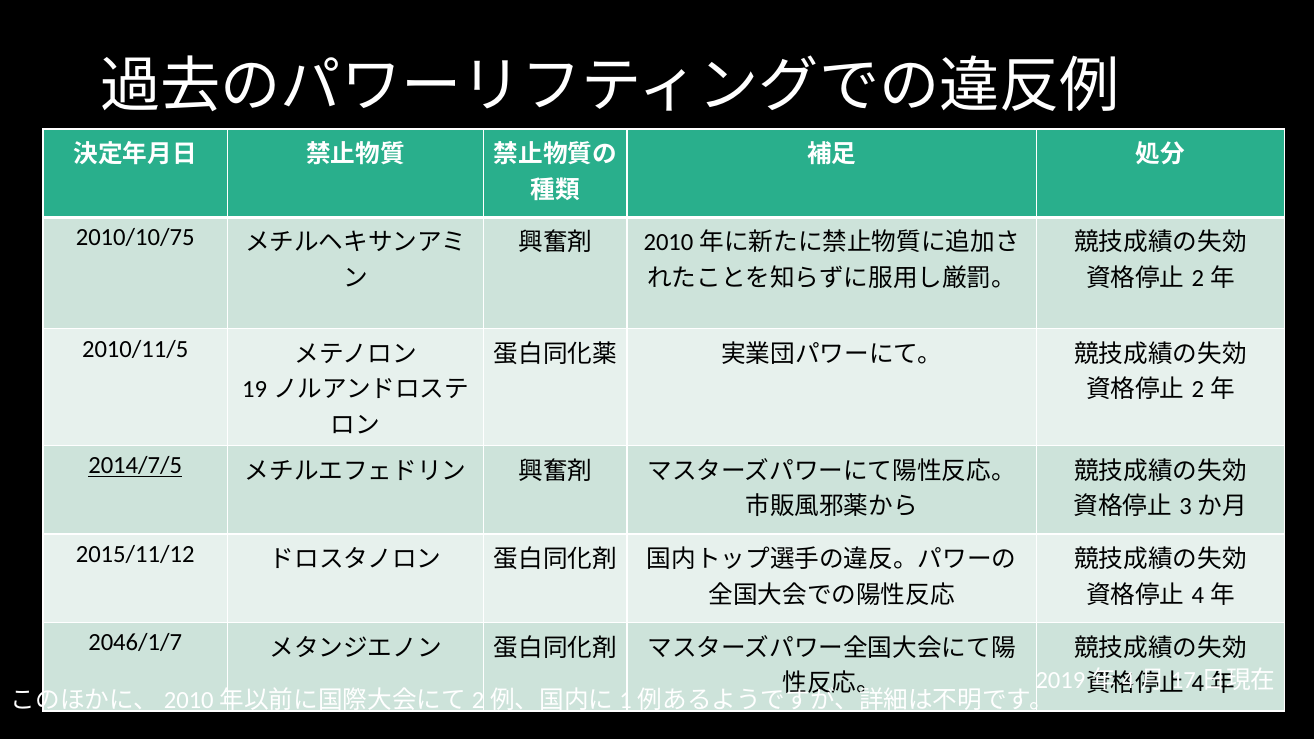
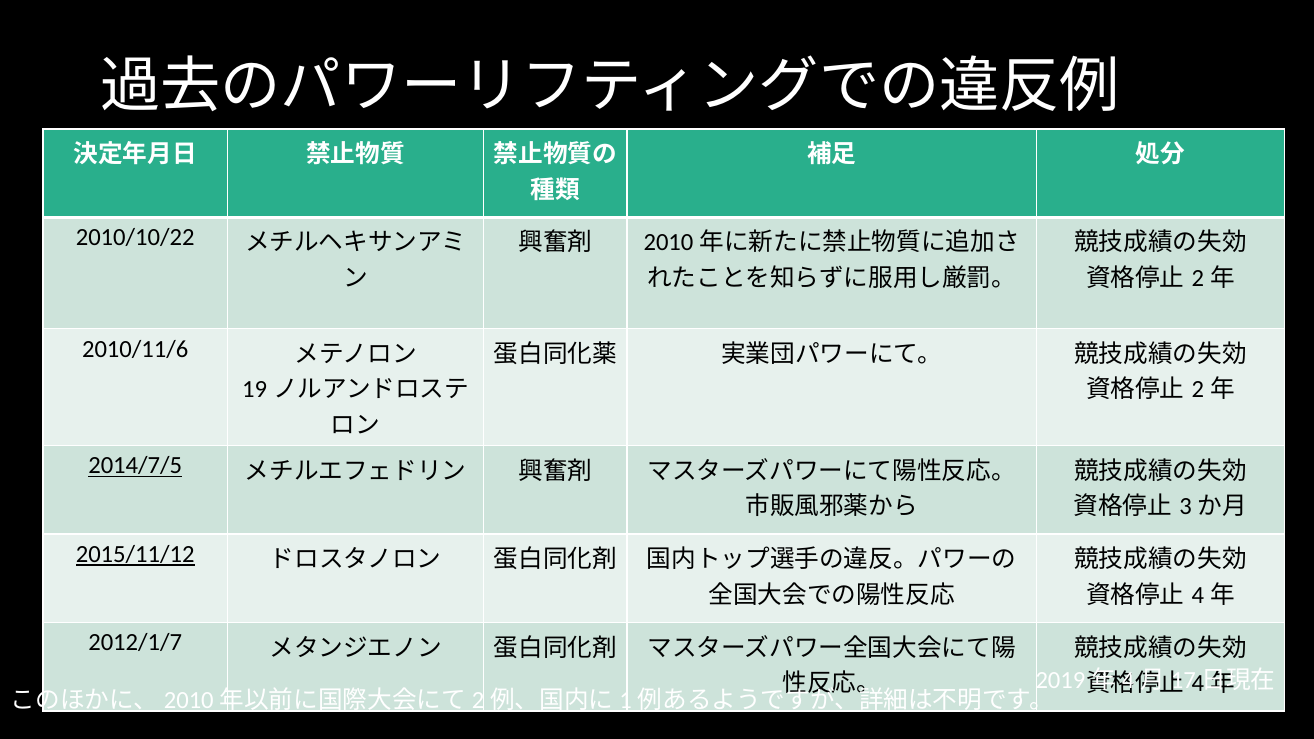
2010/10/75: 2010/10/75 -> 2010/10/22 (135, 238)
2010/11/5: 2010/11/5 -> 2010/11/6 (135, 349)
2015/11/12 underline: none -> present (135, 554)
2046/1/7: 2046/1/7 -> 2012/1/7 (135, 643)
